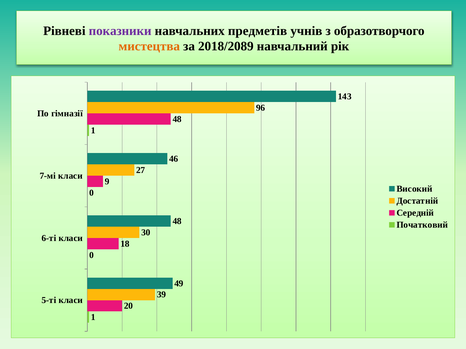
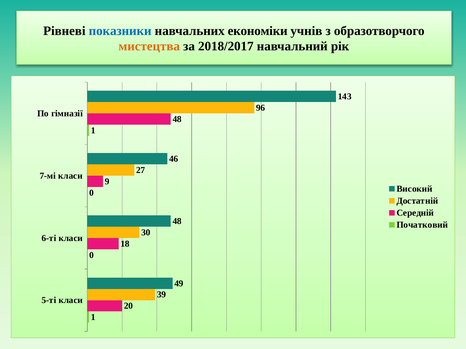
показники colour: purple -> blue (120, 31)
предметів: предметів -> економіки (258, 31)
2018/2089: 2018/2089 -> 2018/2017 (226, 46)
